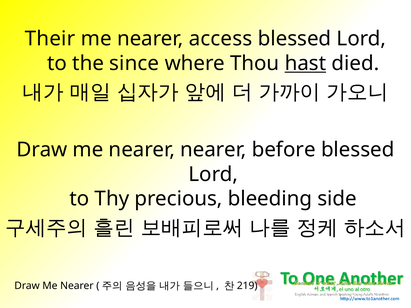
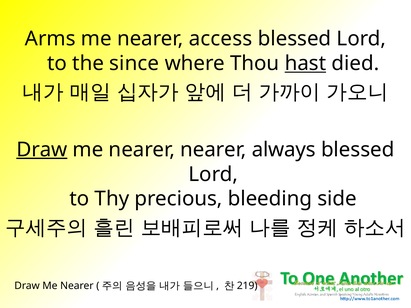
Their: Their -> Arms (50, 39)
Draw underline: none -> present (42, 150)
before: before -> always (284, 150)
